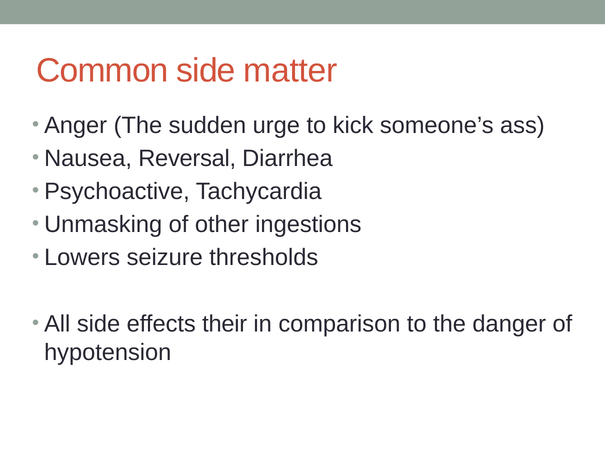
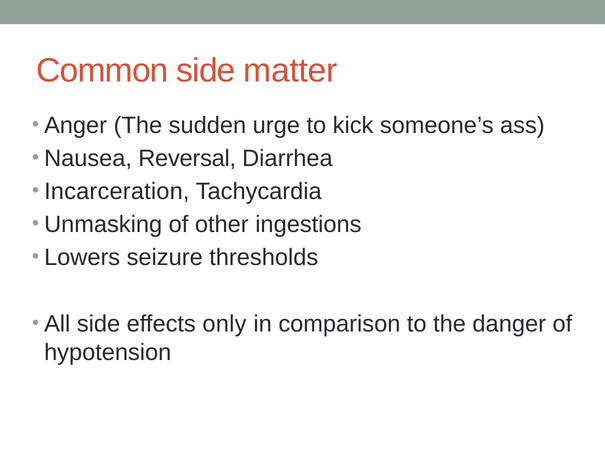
Psychoactive: Psychoactive -> Incarceration (117, 191)
their: their -> only (224, 324)
